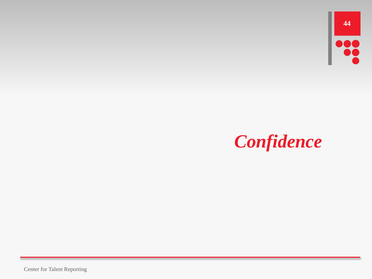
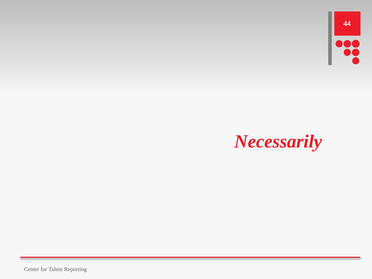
Confidence: Confidence -> Necessarily (278, 141)
